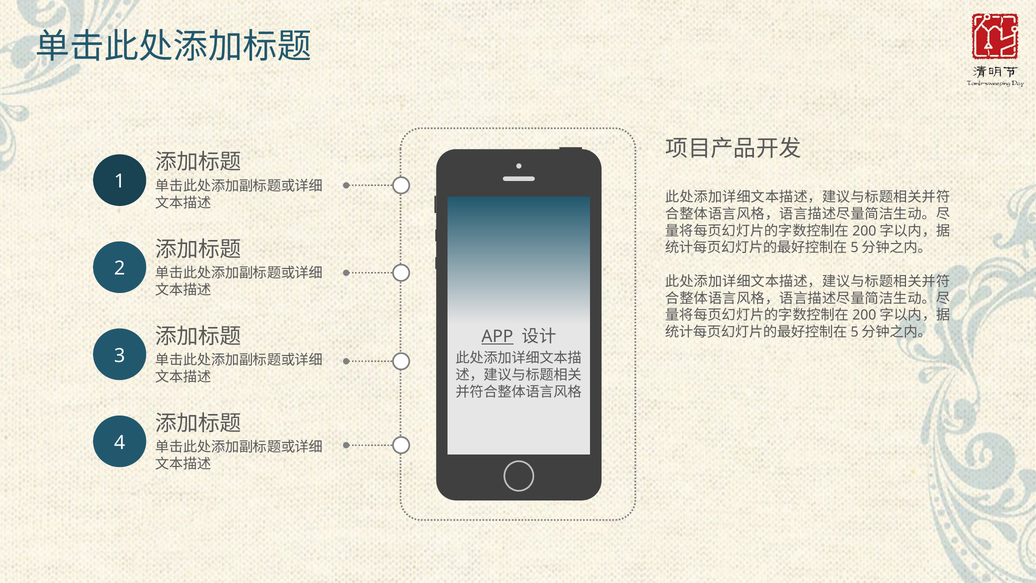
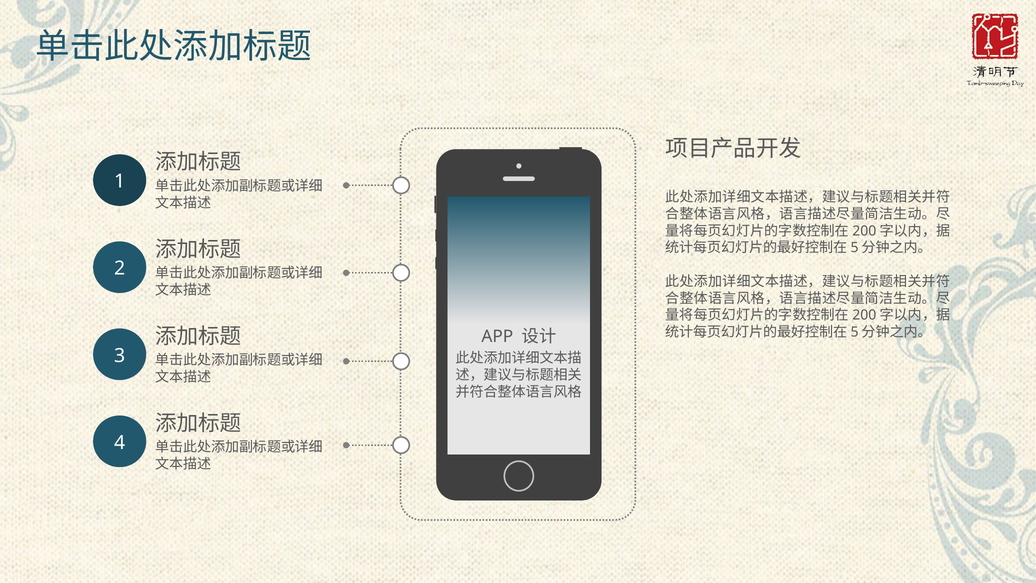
APP underline: present -> none (497, 337)
